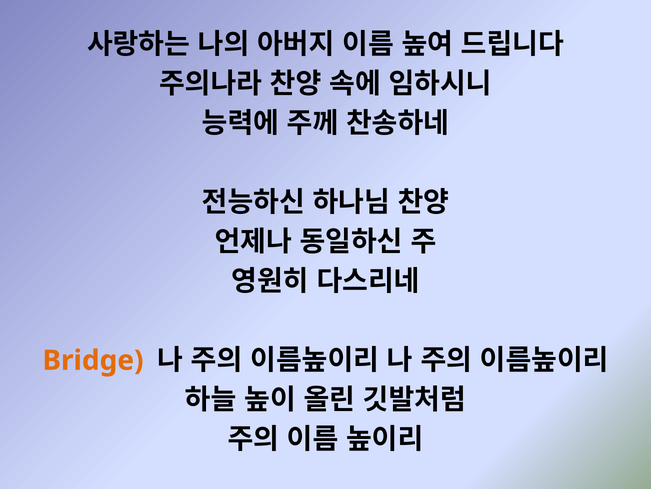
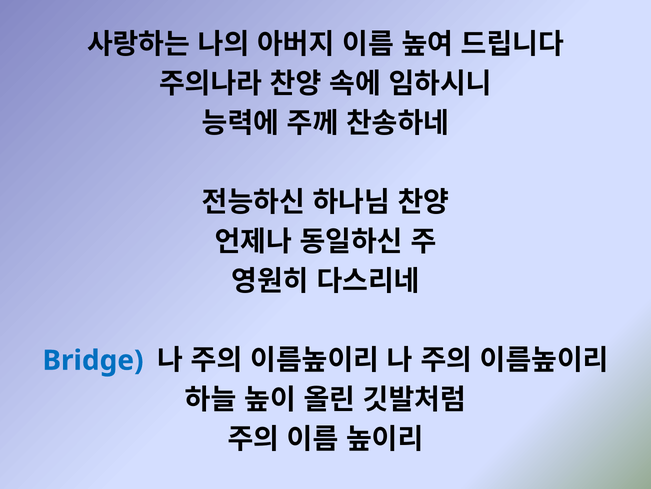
Bridge colour: orange -> blue (93, 360)
